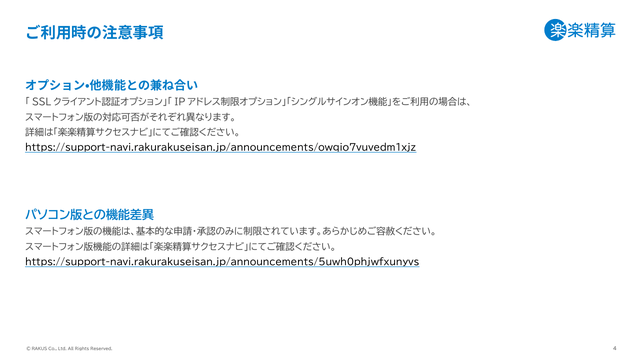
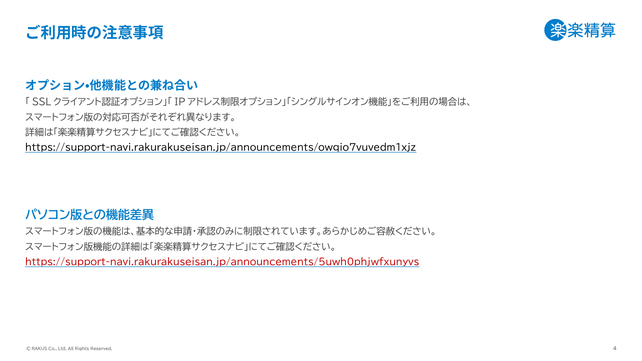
https://support-navi.rakurakuseisan.jp/announcements/5uwh0phjwfxunyvs colour: black -> red (222, 262)
